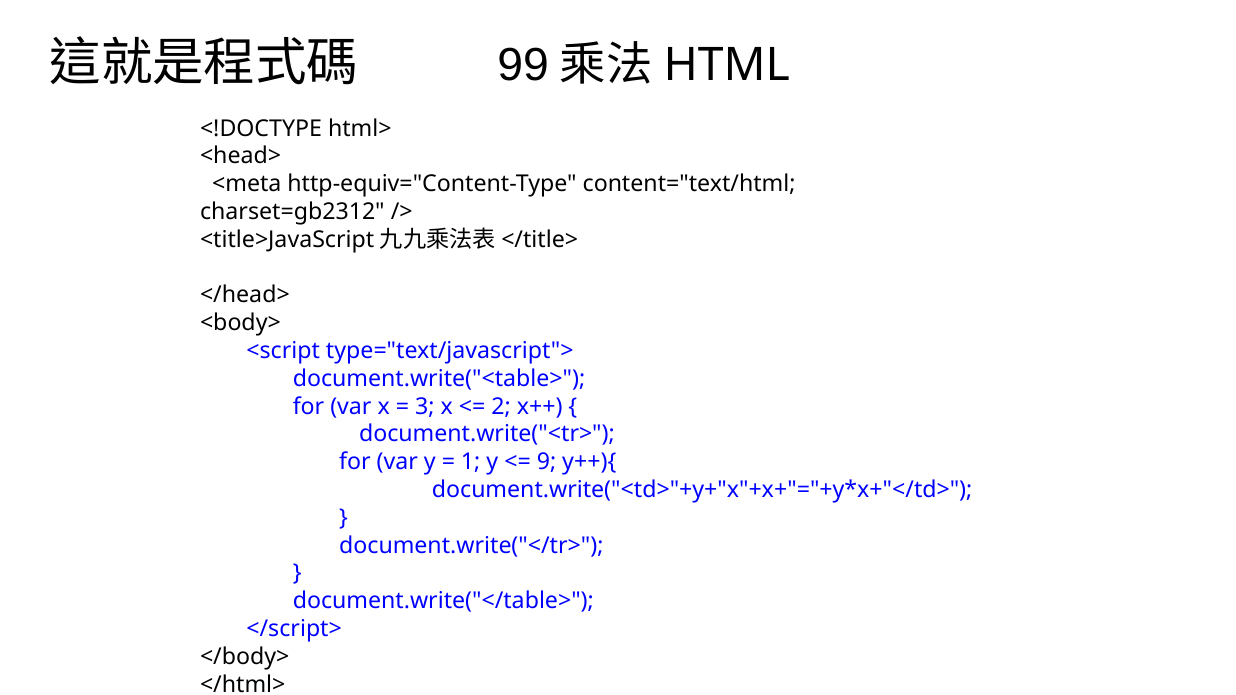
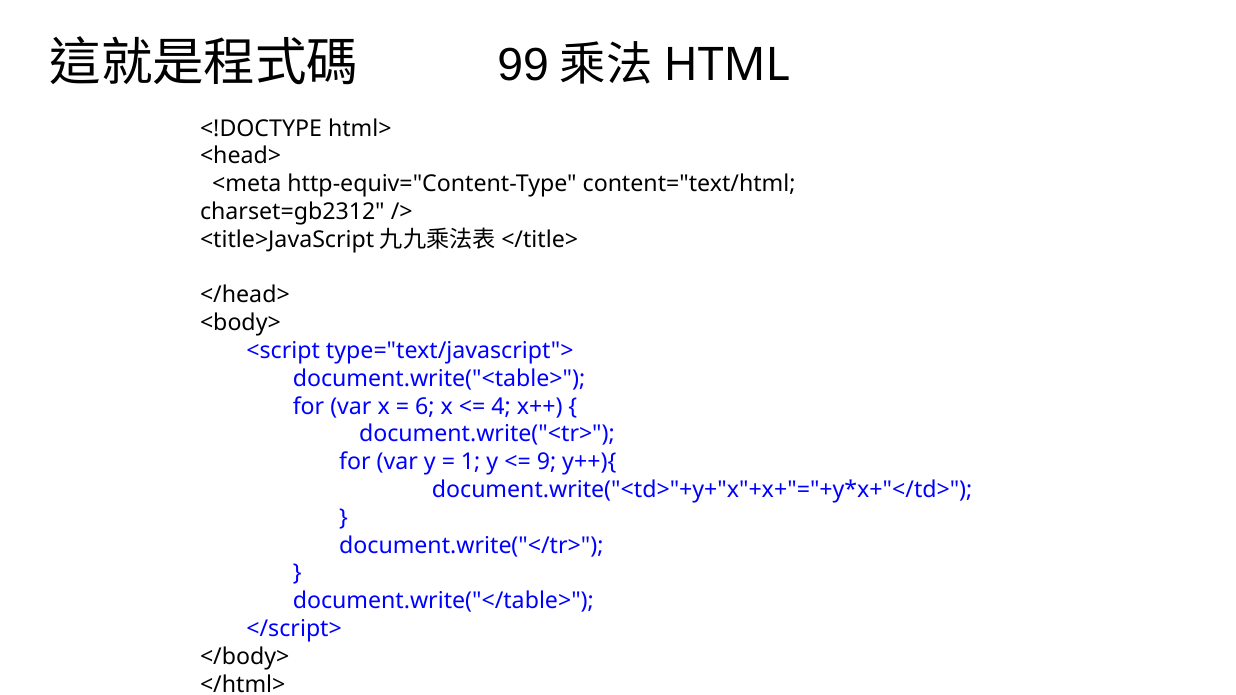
3: 3 -> 6 (425, 407)
2: 2 -> 4 (501, 407)
